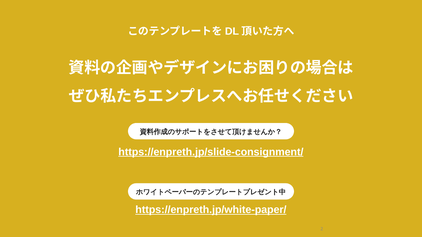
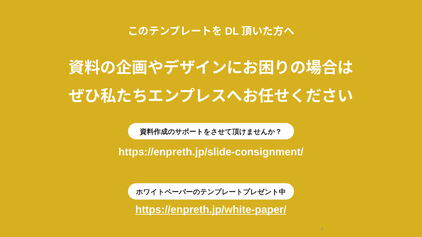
https://enpreth.jp/slide-consignment/ underline: present -> none (211, 152)
